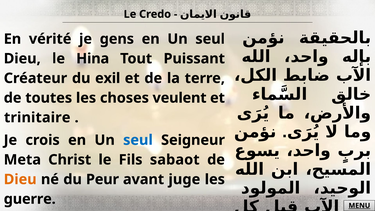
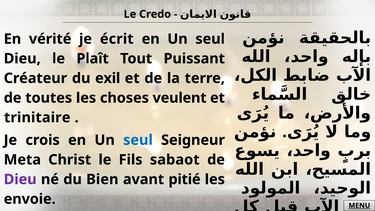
gens: gens -> écrit (117, 39)
Hina: Hina -> Plaît (93, 59)
Dieu colour: orange -> purple (20, 179)
Peur: Peur -> Bien (102, 179)
juge: juge -> pitié (185, 179)
guerre: guerre -> envoie (30, 199)
